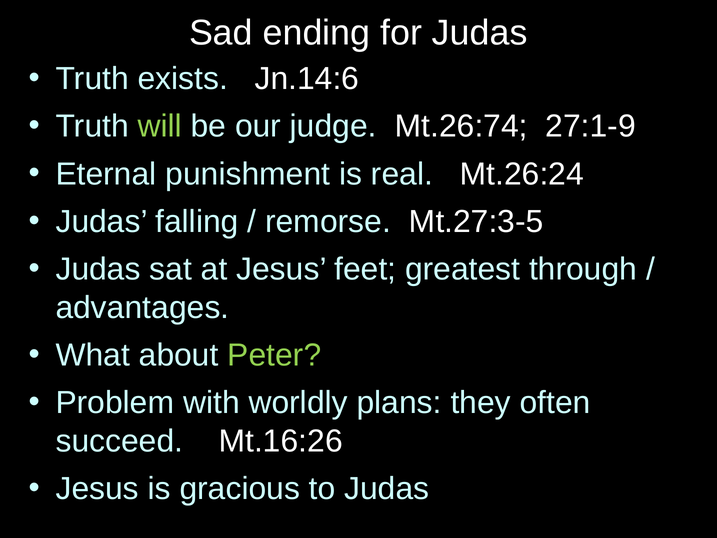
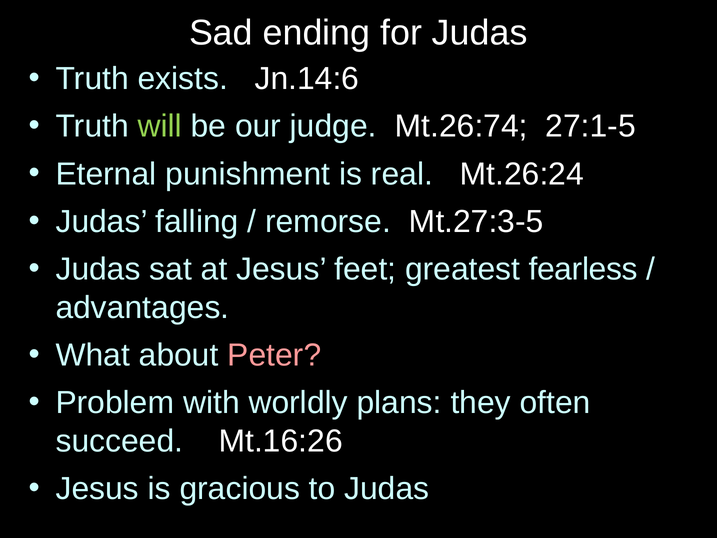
27:1-9: 27:1-9 -> 27:1-5 (591, 126)
through: through -> fearless (583, 269)
Peter colour: light green -> pink (274, 355)
